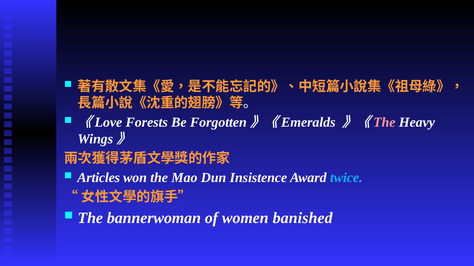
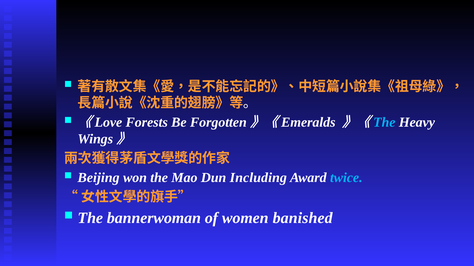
The colour: pink -> light blue (384, 123)
Articles: Articles -> Beijing (99, 178)
Insistence: Insistence -> Including (258, 178)
